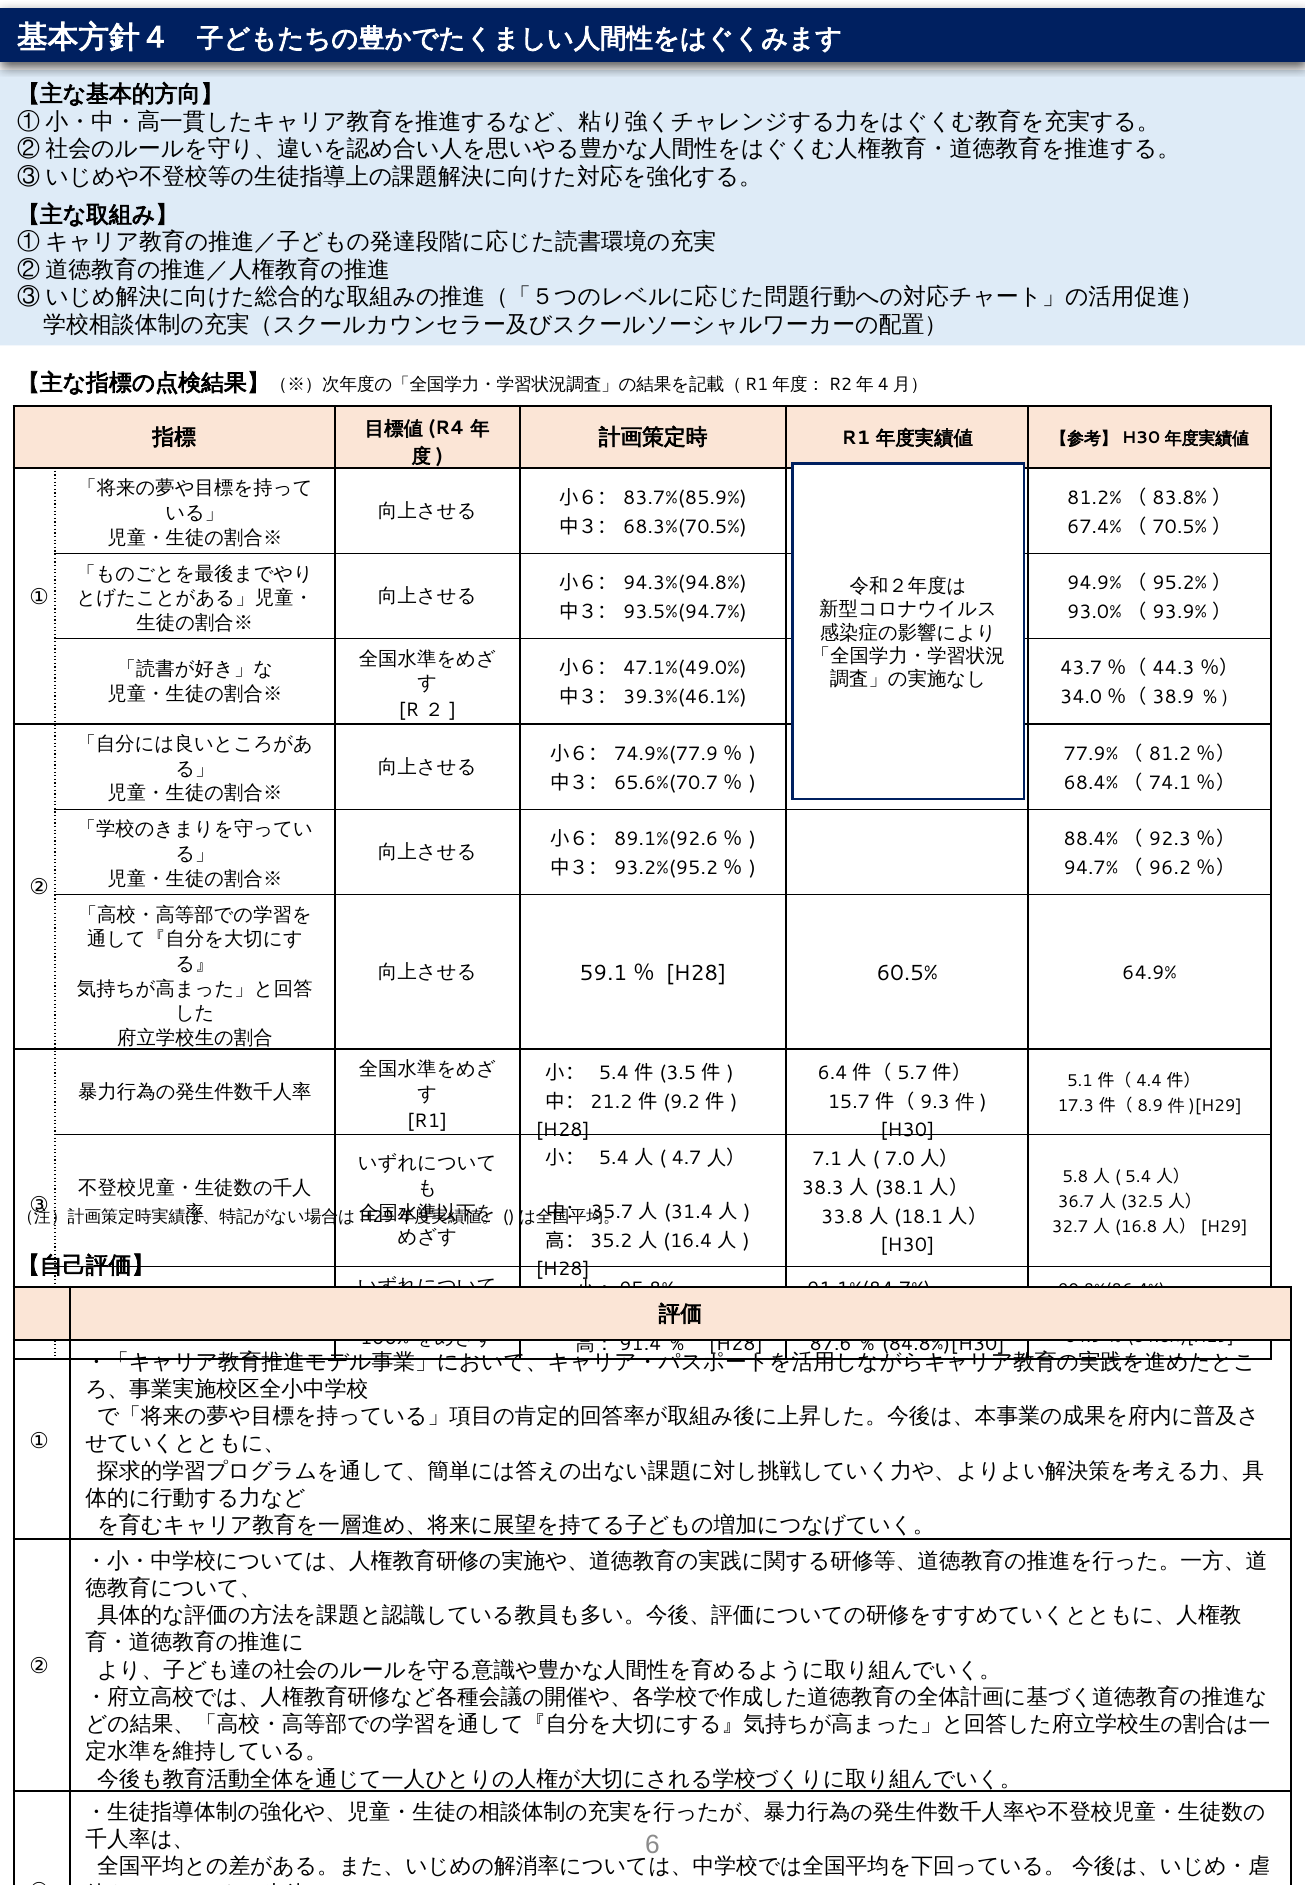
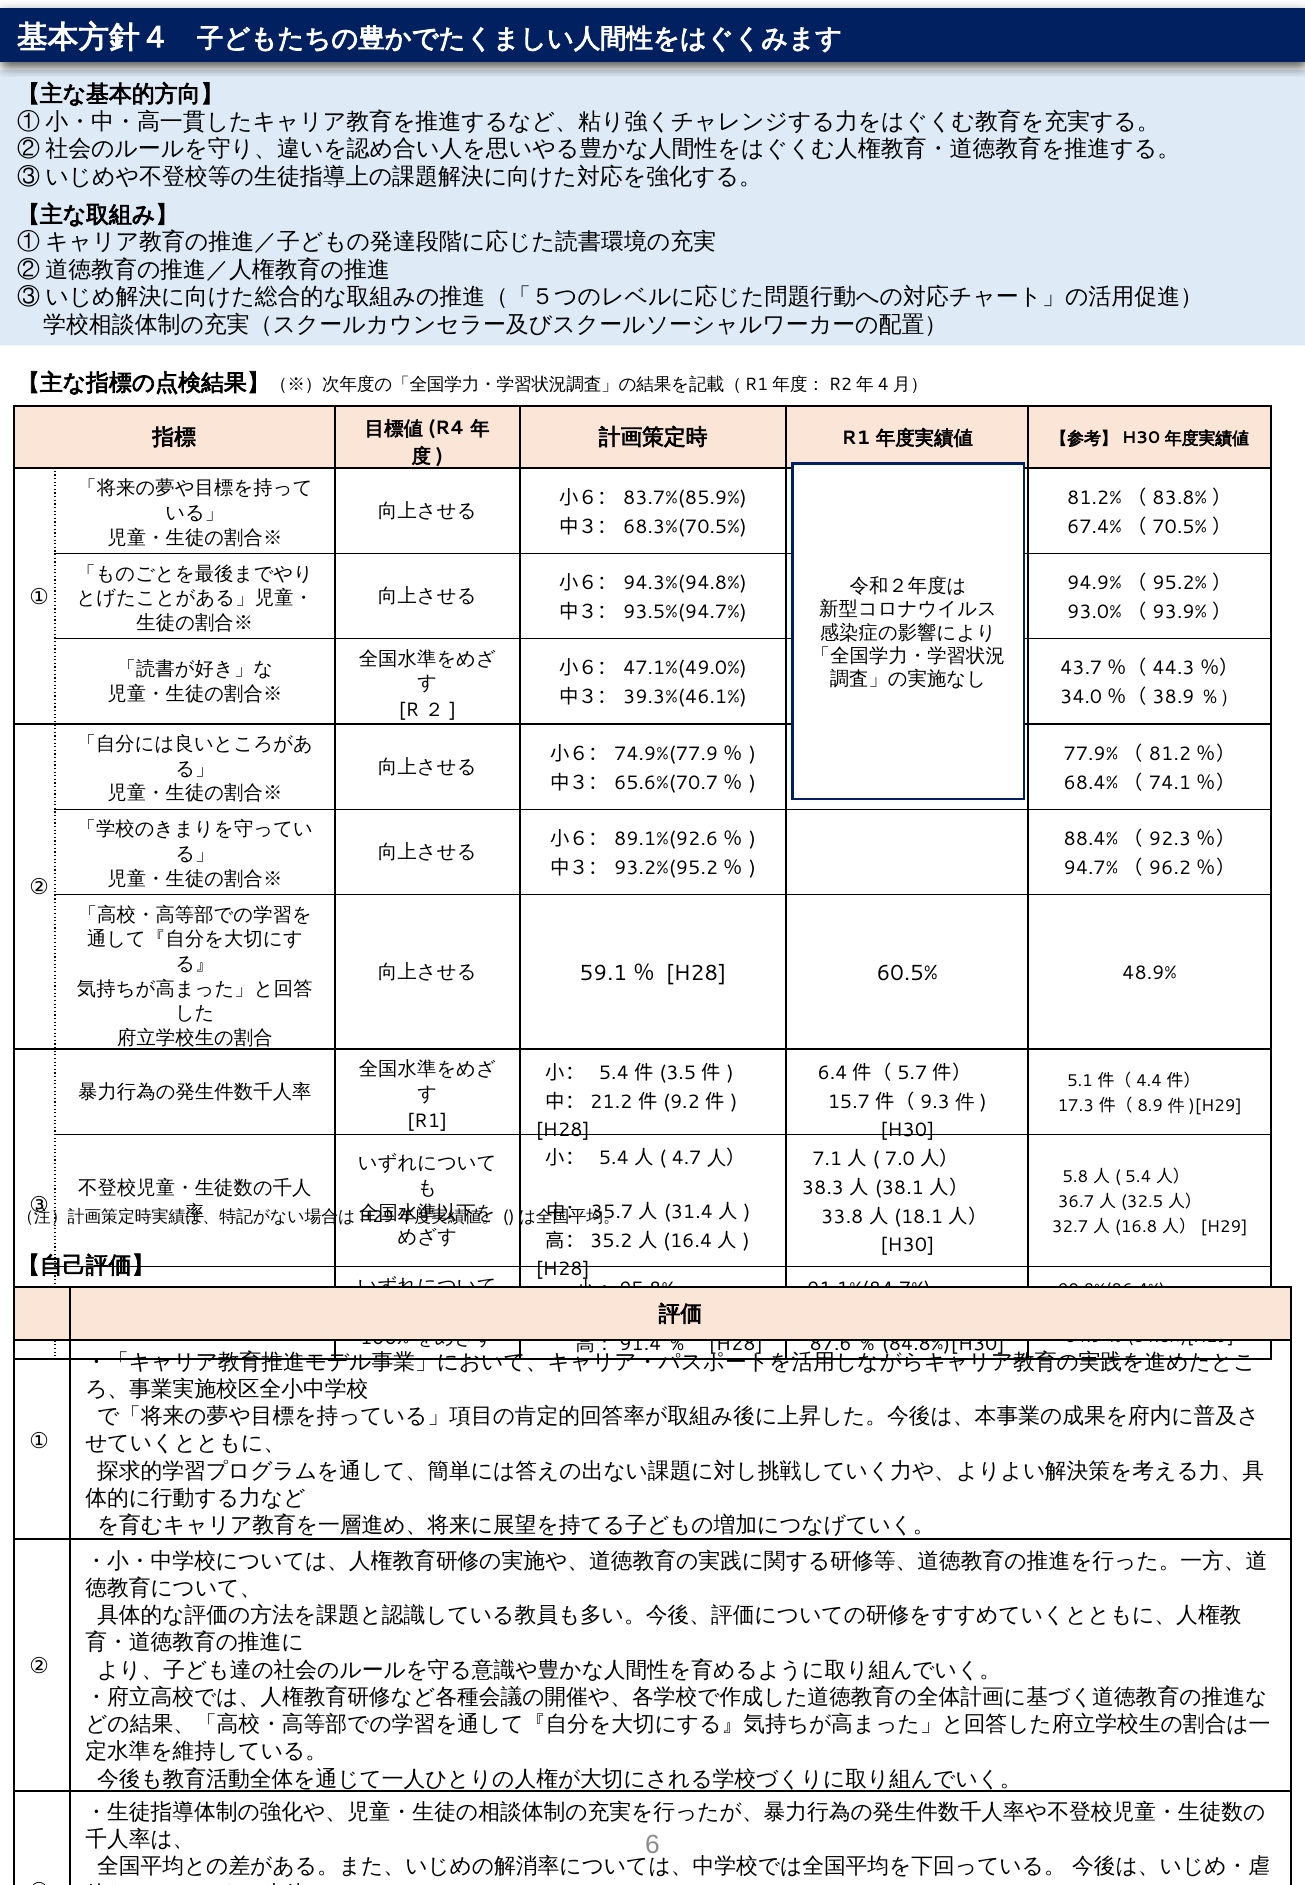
64.9%: 64.9% -> 48.9% (1150, 973)
